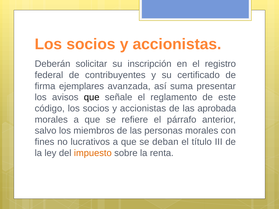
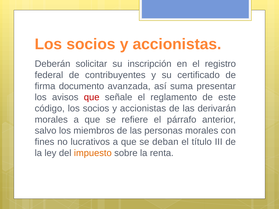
ejemplares: ejemplares -> documento (82, 86)
que colour: black -> red (92, 97)
aprobada: aprobada -> derivarán (217, 109)
